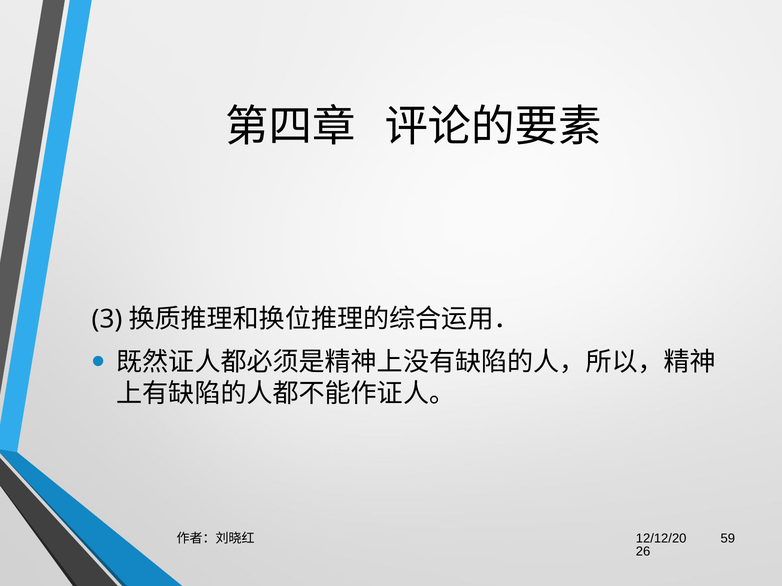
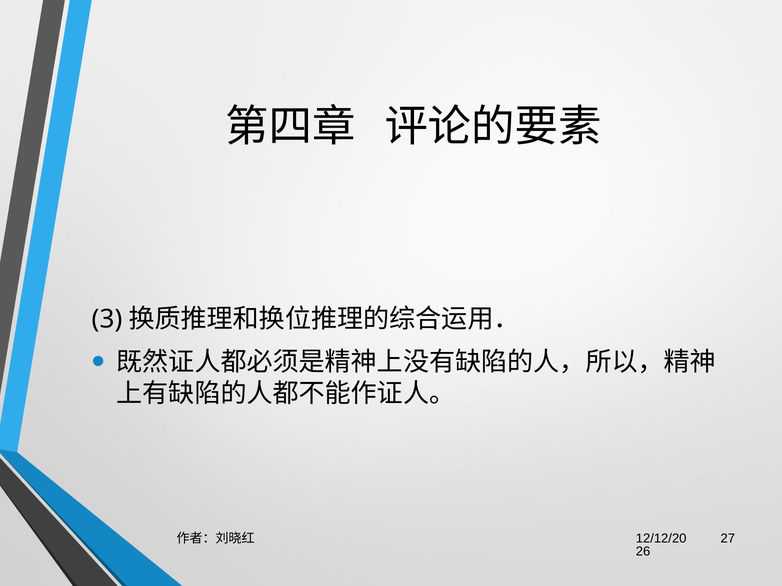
59: 59 -> 27 (728, 539)
